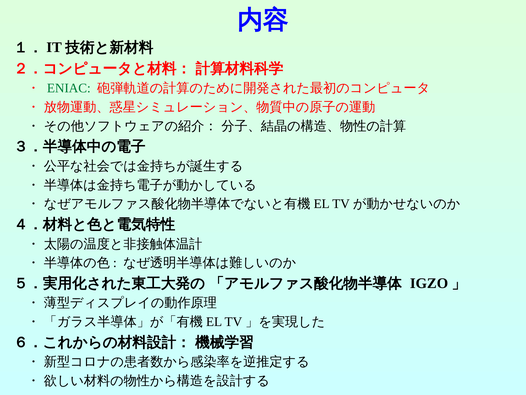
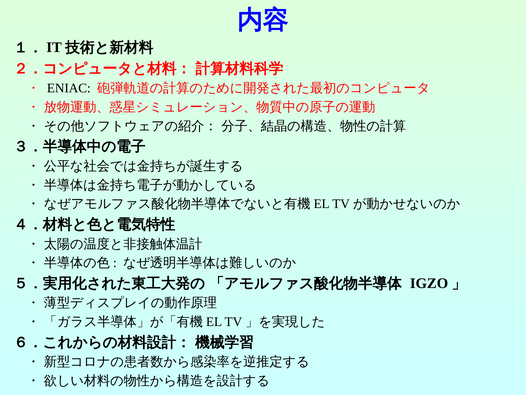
ENIAC colour: green -> black (69, 88)
